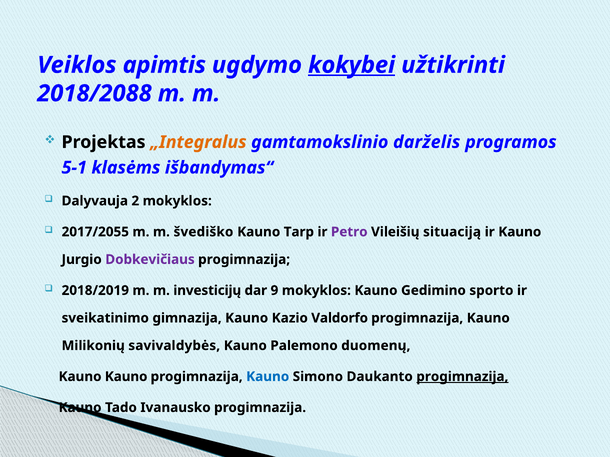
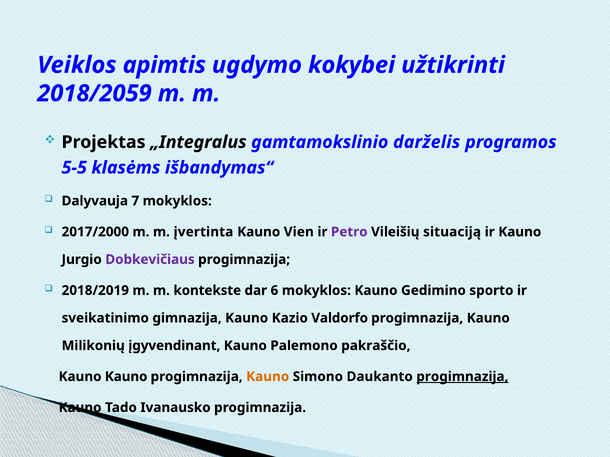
kokybei underline: present -> none (352, 65)
2018/2088: 2018/2088 -> 2018/2059 (94, 94)
„Integralus colour: orange -> black (198, 142)
5-1: 5-1 -> 5-5 (74, 168)
2: 2 -> 7 (135, 201)
2017/2055: 2017/2055 -> 2017/2000 (95, 232)
švediško: švediško -> įvertinta (203, 232)
Tarp: Tarp -> Vien (299, 232)
investicijų: investicijų -> kontekste (207, 291)
9: 9 -> 6 (274, 291)
savivaldybės: savivaldybės -> įgyvendinant (174, 346)
duomenų: duomenų -> pakraščio (376, 346)
Kauno colour: blue -> orange (268, 377)
